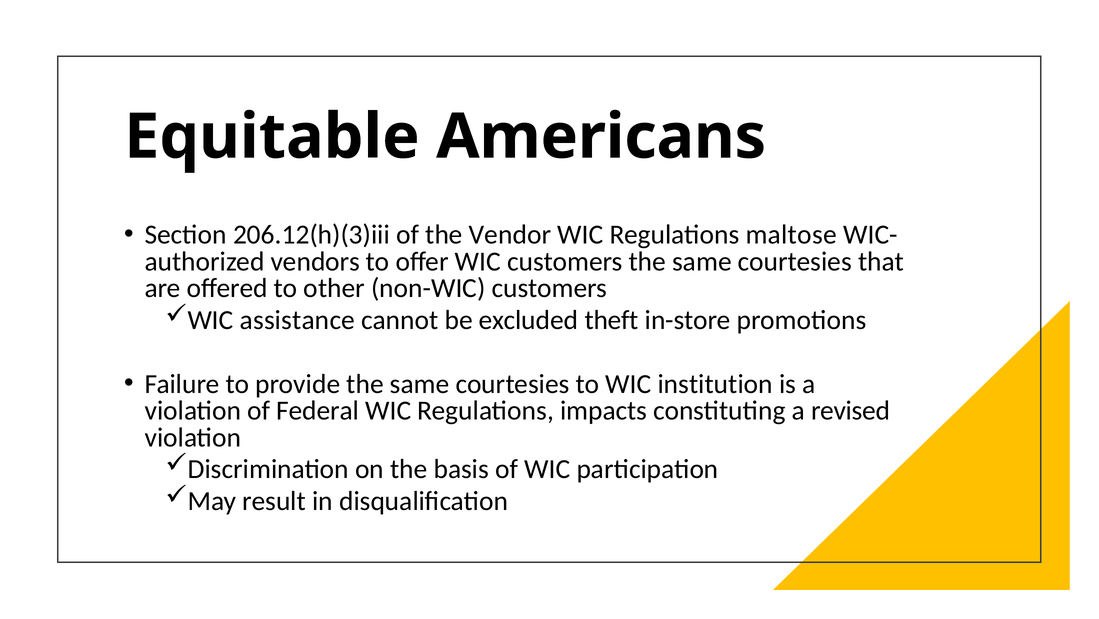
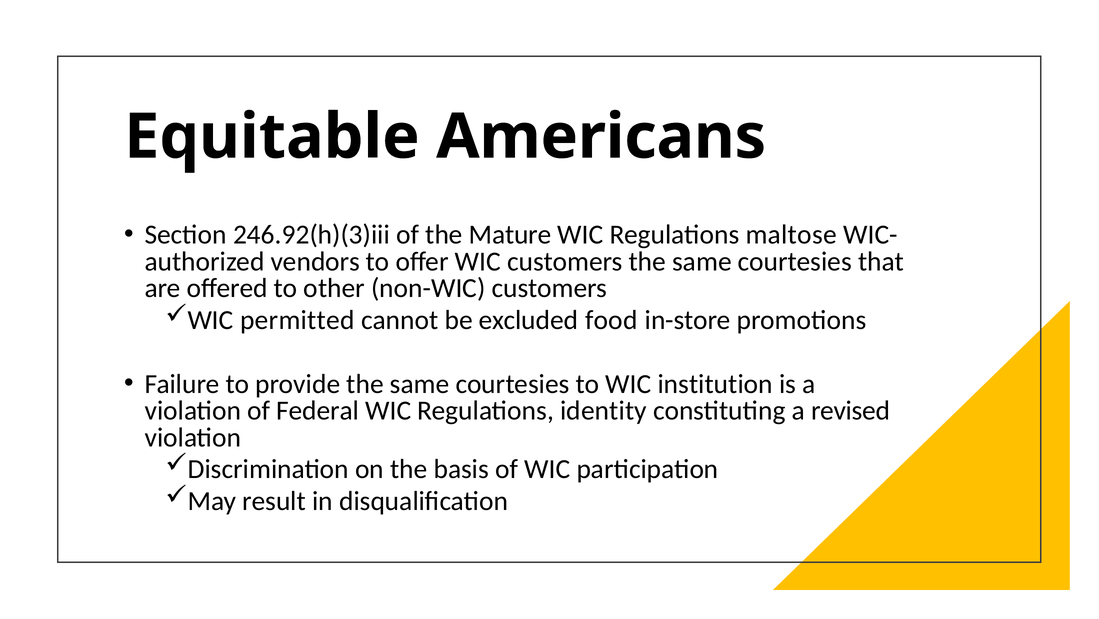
206.12(h)(3)iii: 206.12(h)(3)iii -> 246.92(h)(3)iii (312, 235)
Vendor: Vendor -> Mature (510, 235)
assistance: assistance -> permitted (297, 320)
theft: theft -> food (611, 320)
impacts: impacts -> identity (603, 410)
